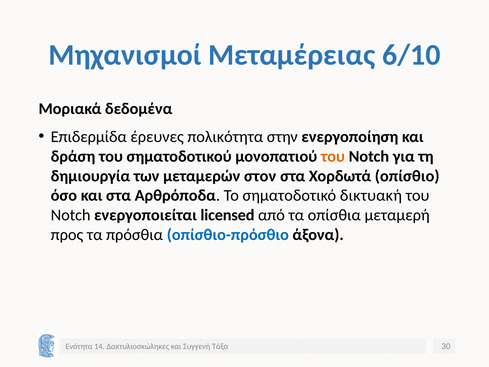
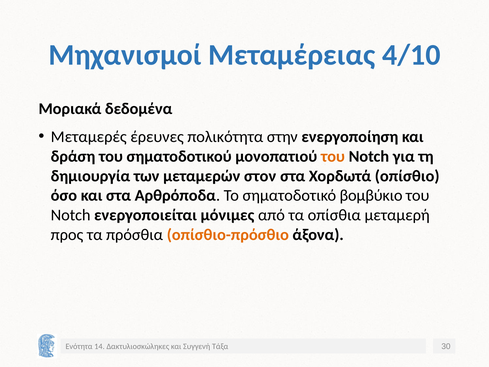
6/10: 6/10 -> 4/10 (411, 55)
Επιδερμίδα: Επιδερμίδα -> Μεταμερές (89, 137)
δικτυακή: δικτυακή -> βομβύκιο (371, 195)
licensed: licensed -> μόνιμες (227, 215)
οπίσθιο-πρόσθιο colour: blue -> orange (228, 235)
